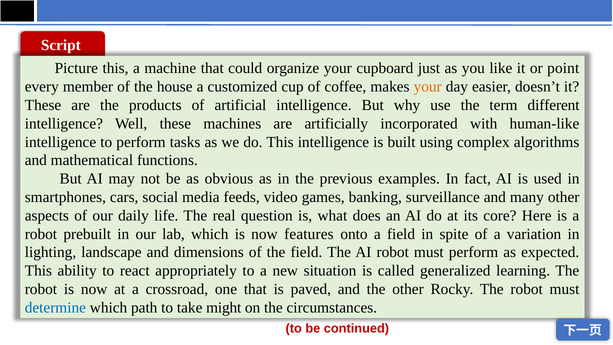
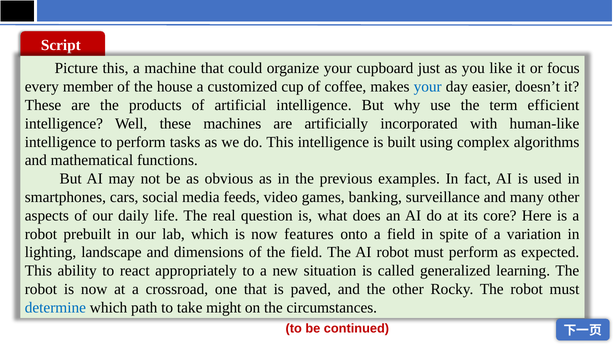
point: point -> focus (563, 68)
your colour: orange -> blue (428, 87)
different: different -> efficient (553, 105)
